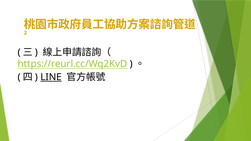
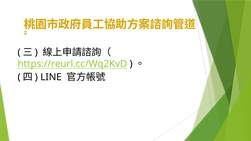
LINE underline: present -> none (51, 77)
